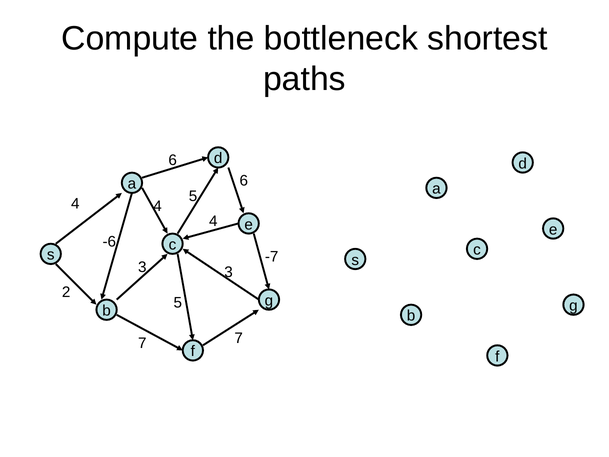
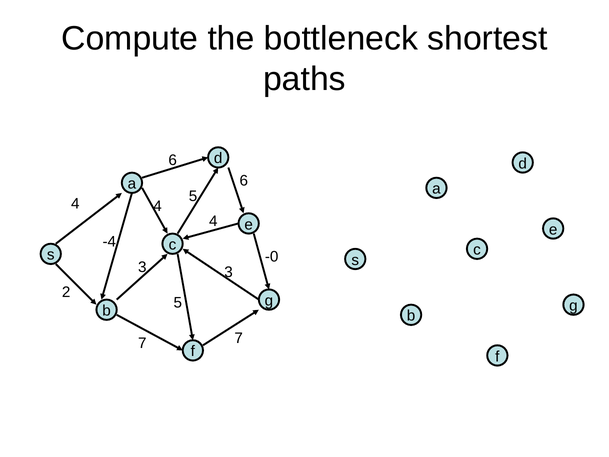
-6: -6 -> -4 (109, 242)
-7: -7 -> -0 (272, 257)
